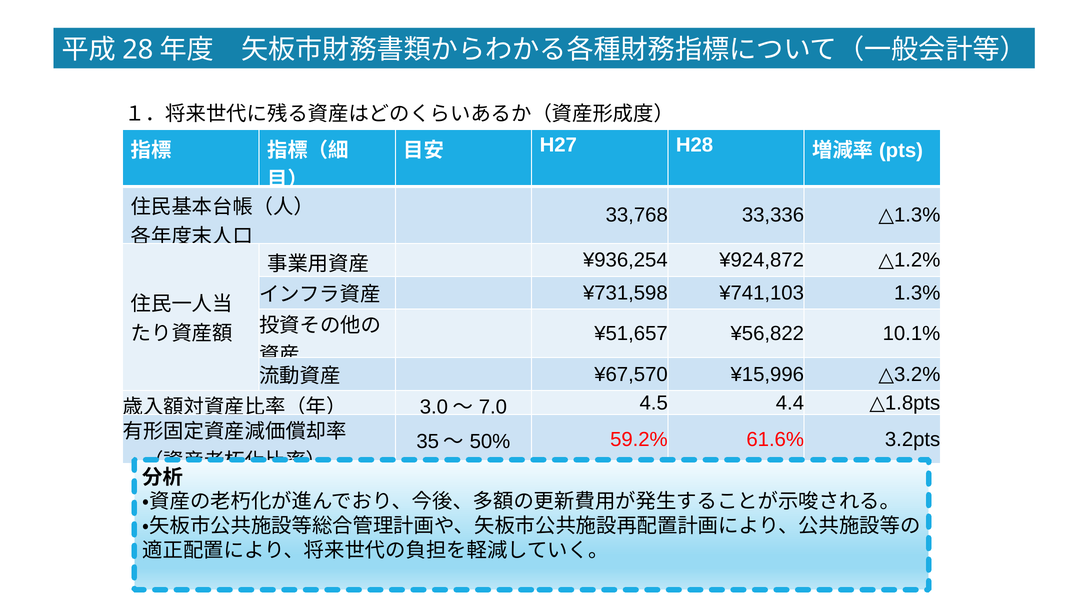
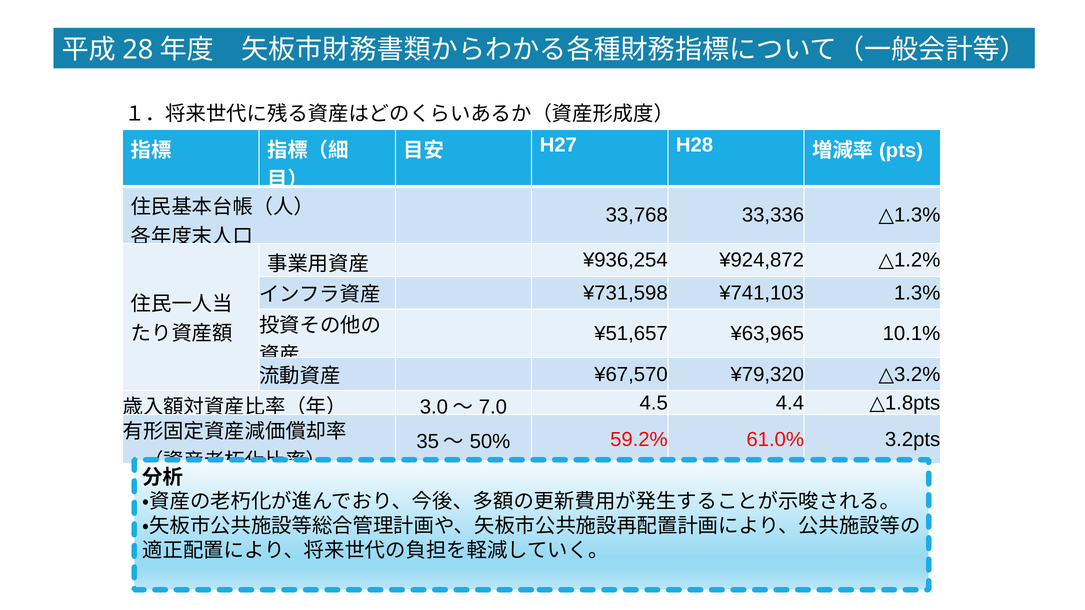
¥56,822: ¥56,822 -> ¥63,965 (767, 334)
¥15,996: ¥15,996 -> ¥79,320 (767, 375)
61.6%: 61.6% -> 61.0% (775, 440)
